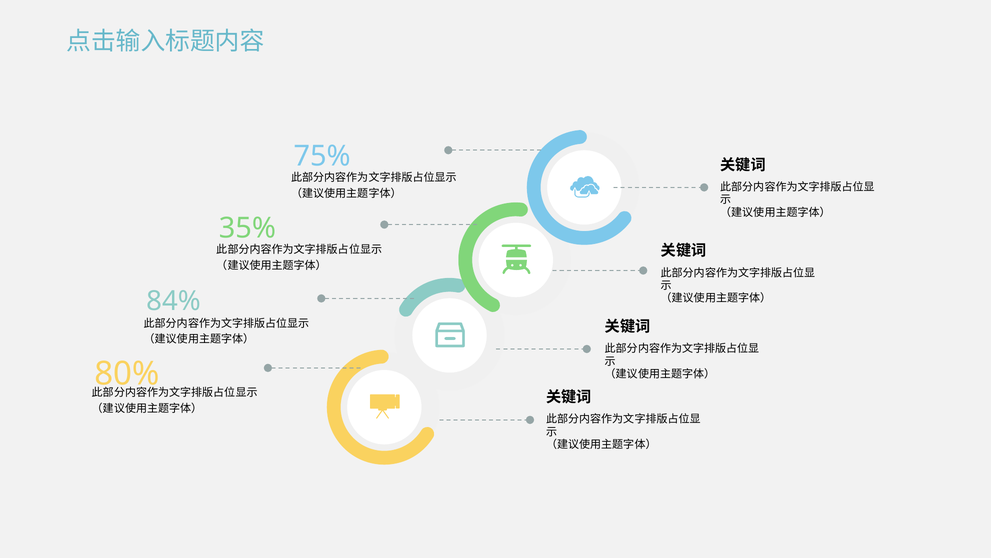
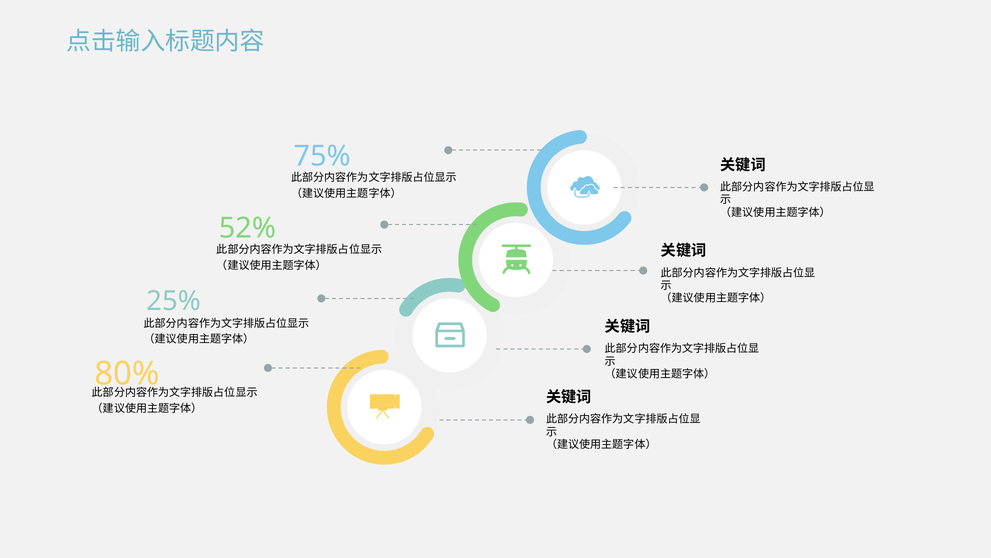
35%: 35% -> 52% (247, 228)
84%: 84% -> 25% (173, 301)
